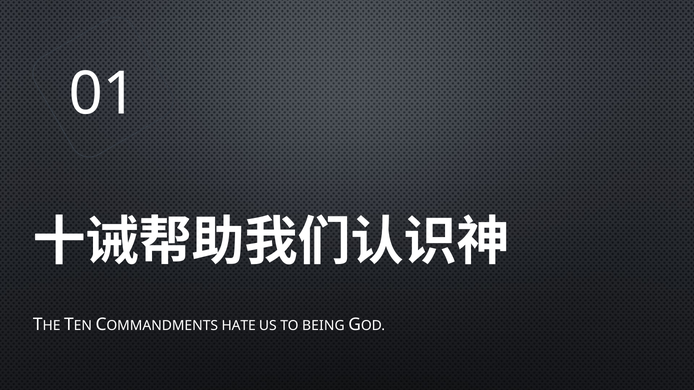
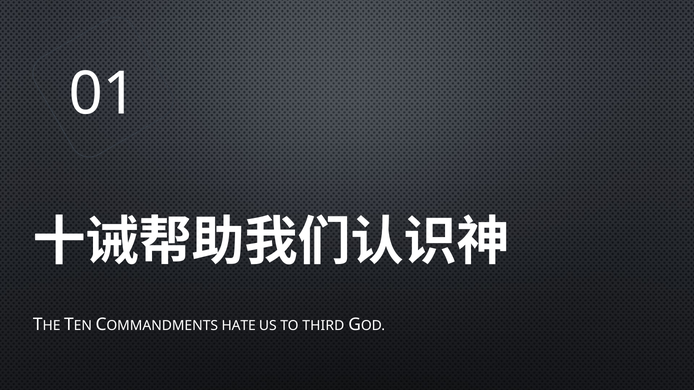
BEING: BEING -> THIRD (323, 326)
